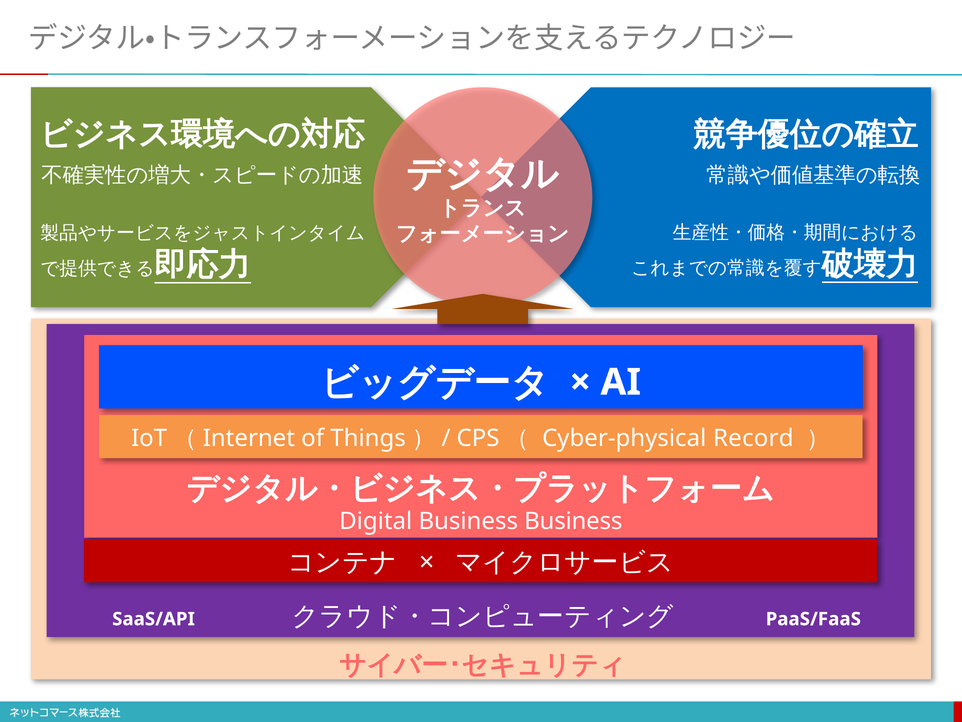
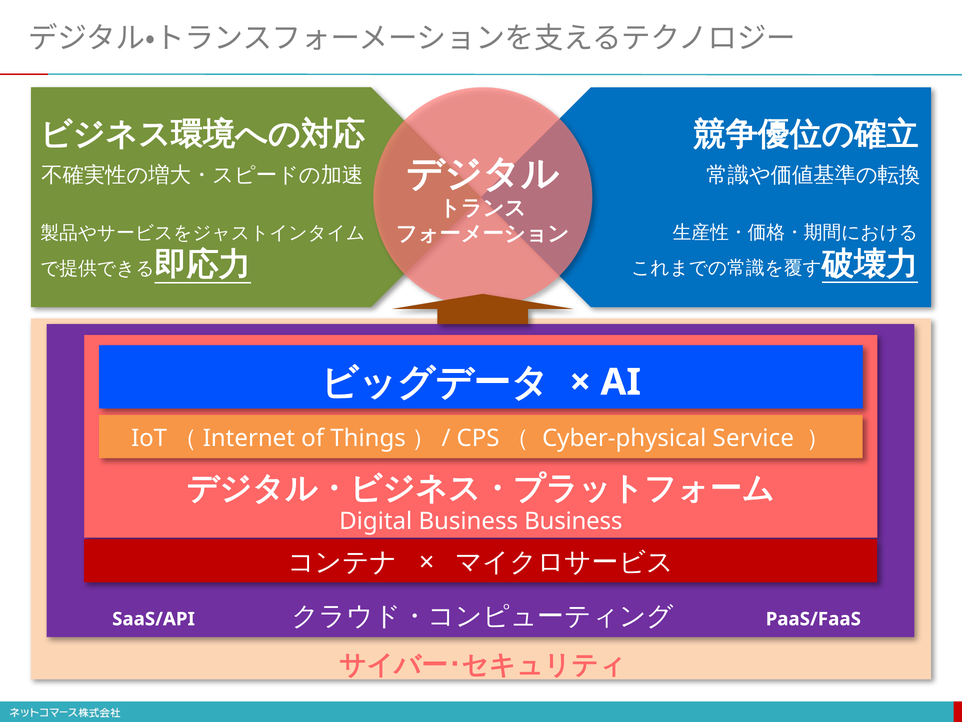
Record: Record -> Service (753, 438)
